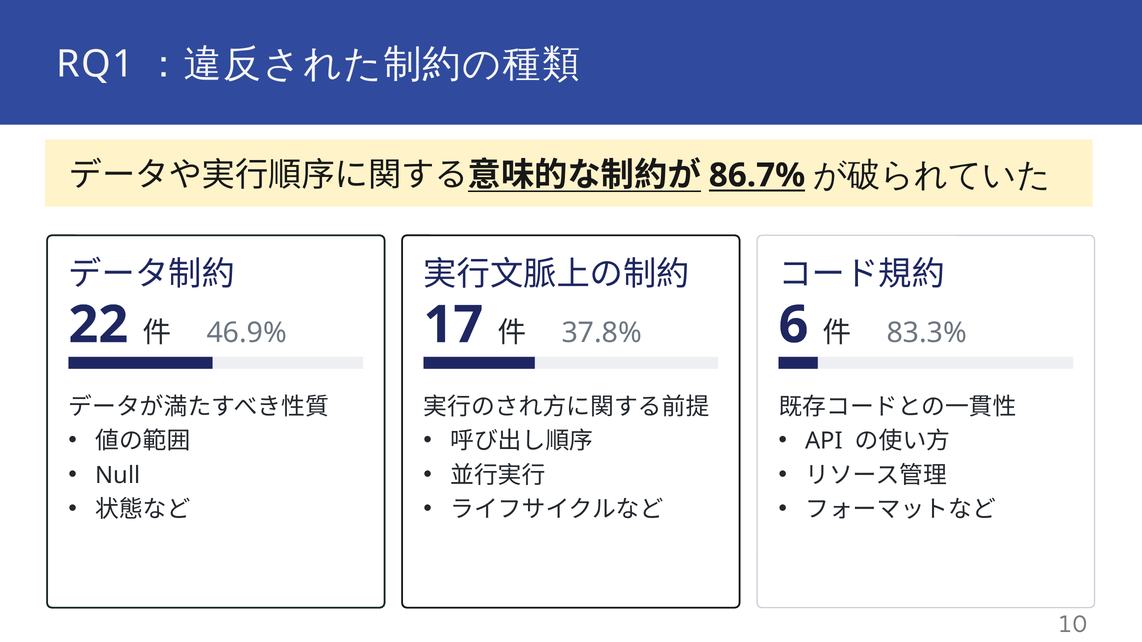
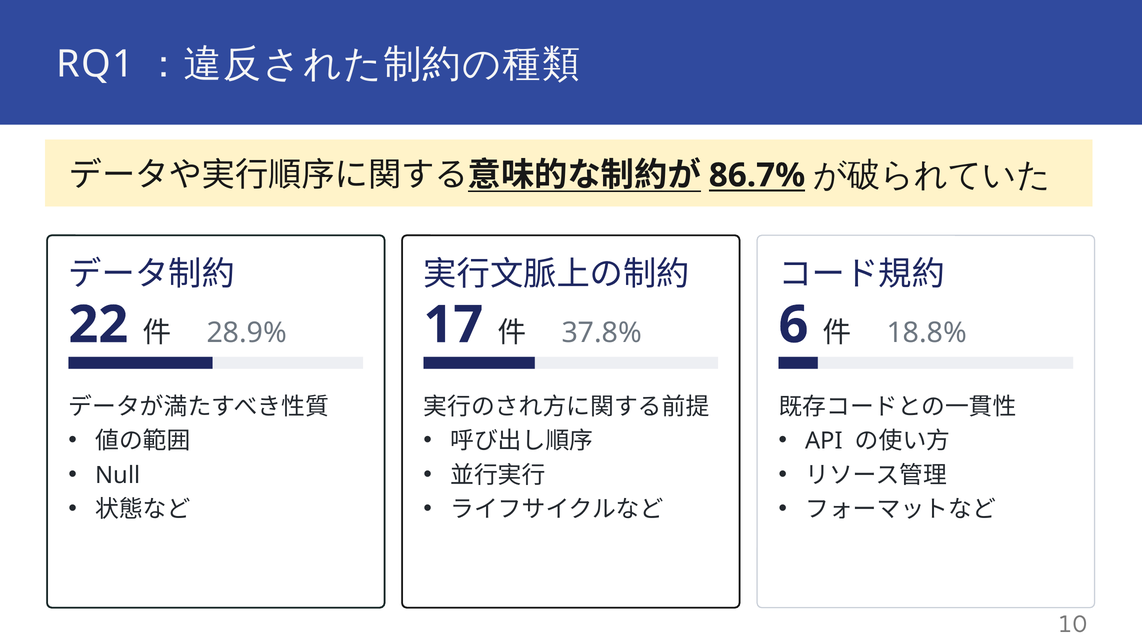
46.9%: 46.9% -> 28.9% (247, 333)
83.3%: 83.3% -> 18.8% (927, 333)
